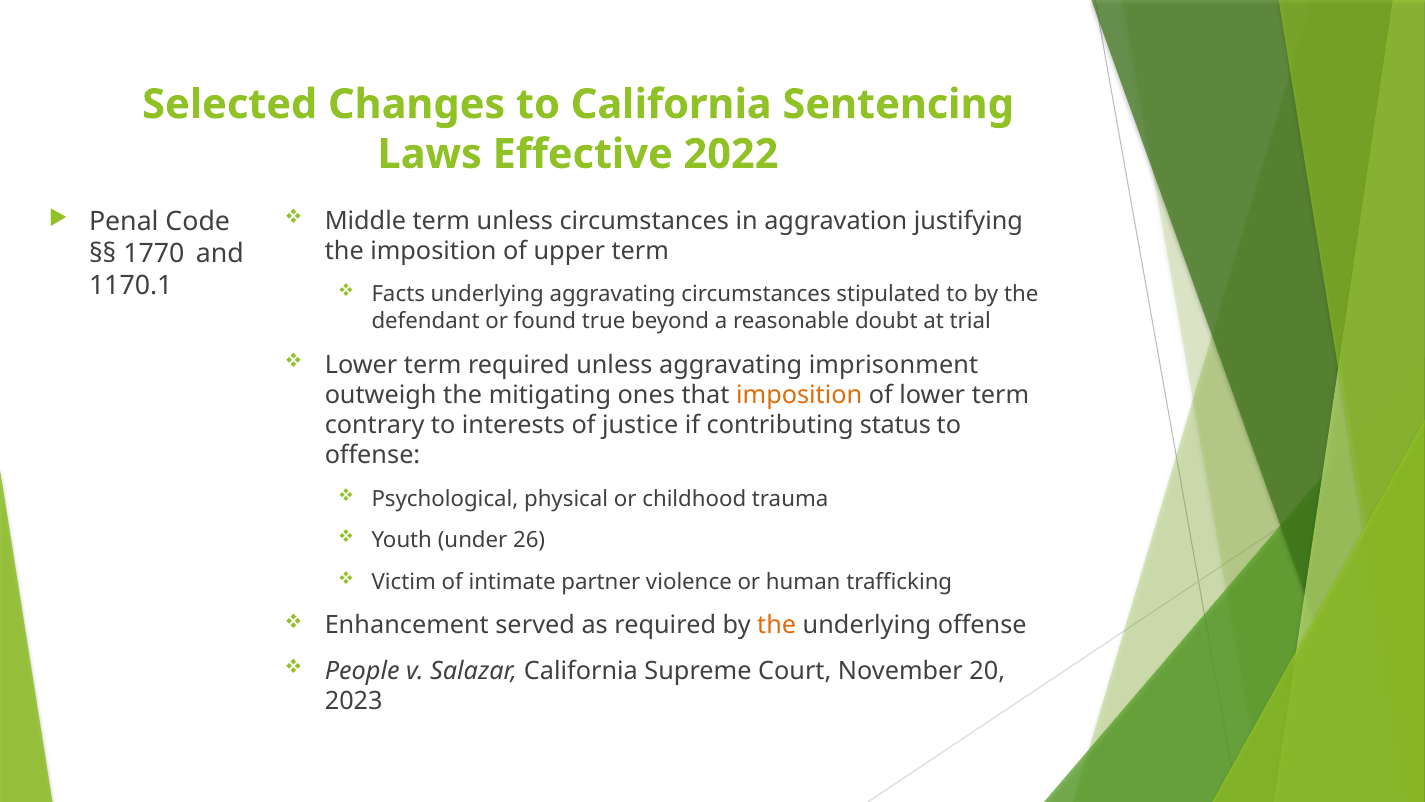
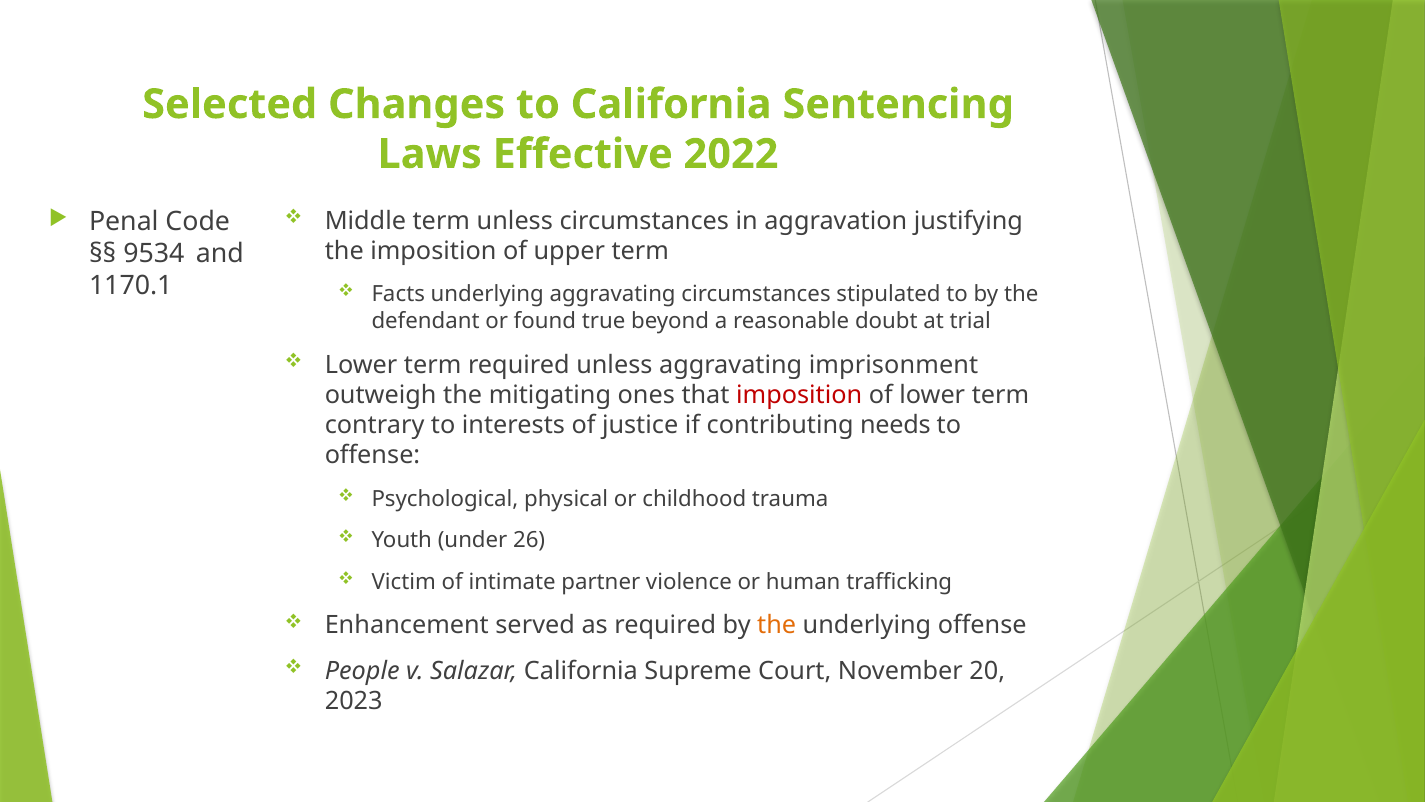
1770: 1770 -> 9534 (154, 254)
imposition colour: orange -> red (799, 395)
status: status -> needs (895, 425)
